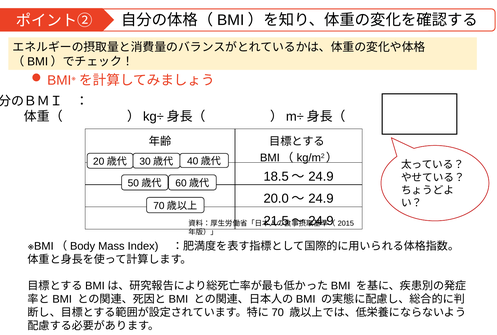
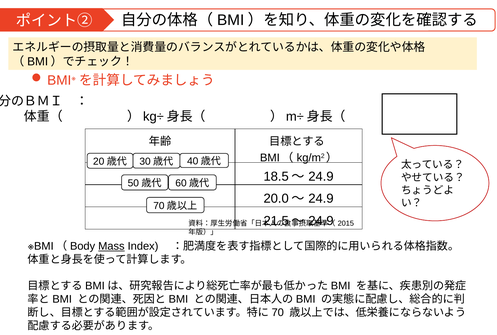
Mass underline: none -> present (111, 246)
